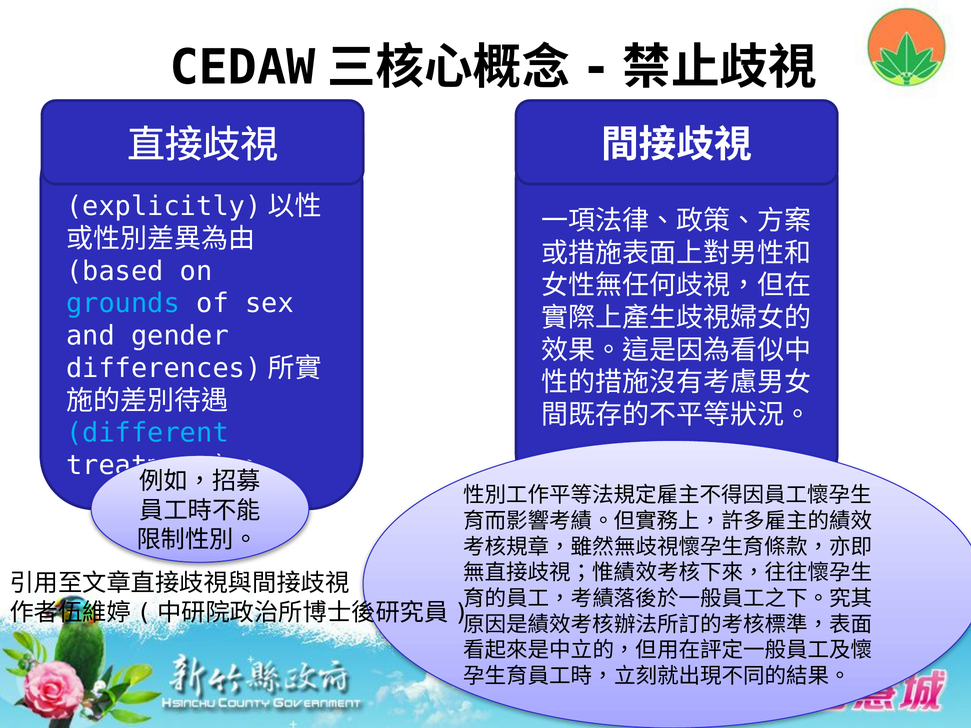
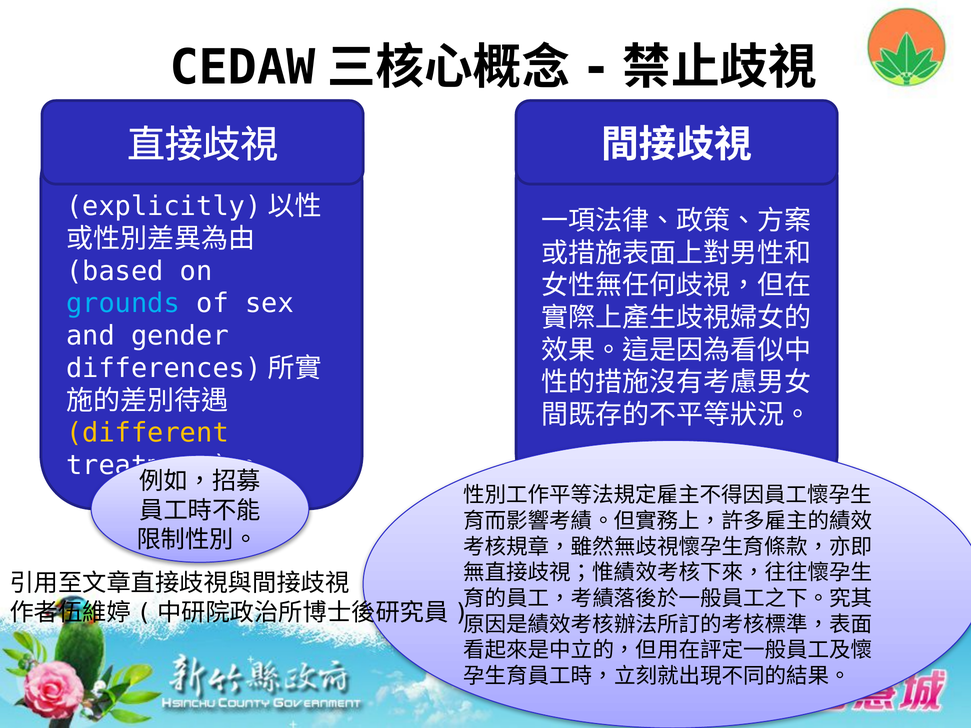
different colour: light blue -> yellow (147, 433)
